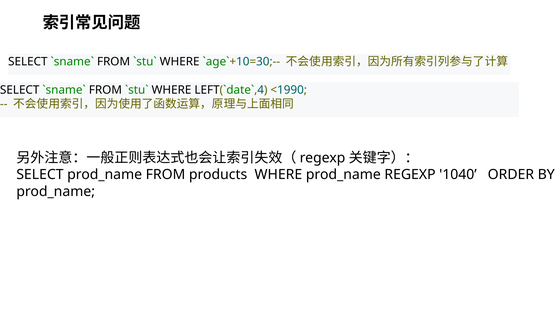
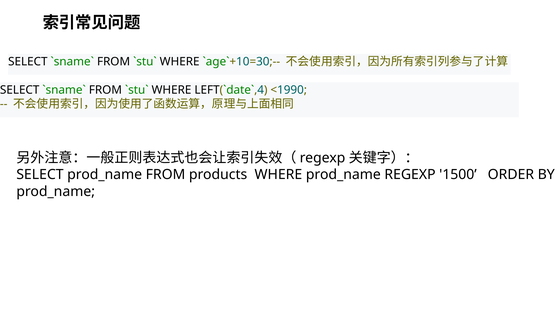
1040: 1040 -> 1500 (458, 175)
